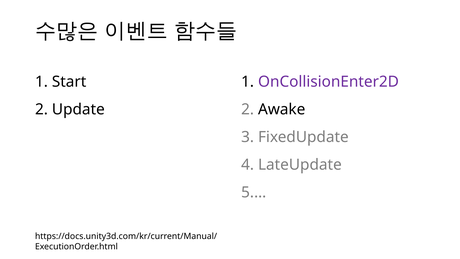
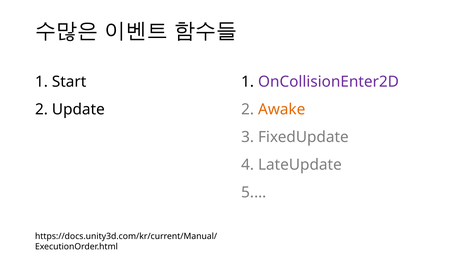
Awake colour: black -> orange (282, 109)
